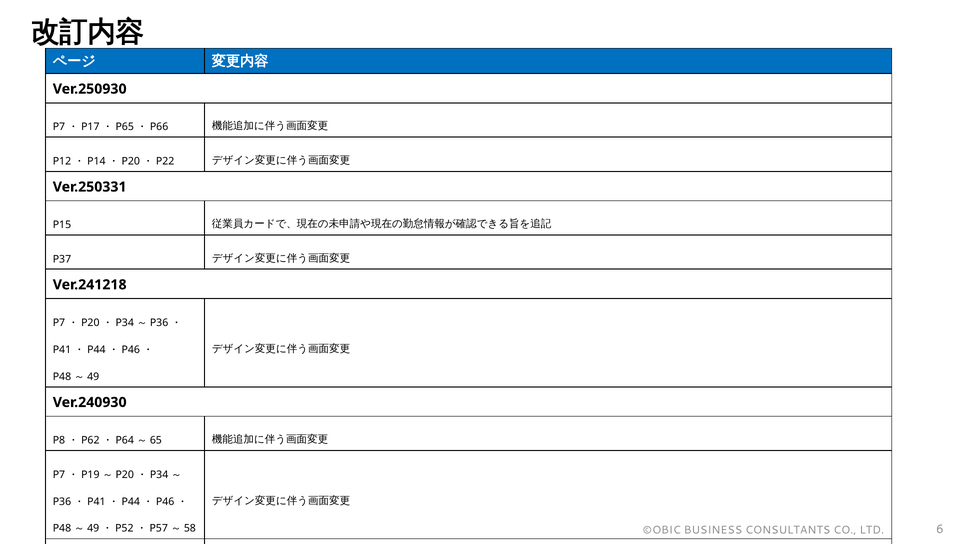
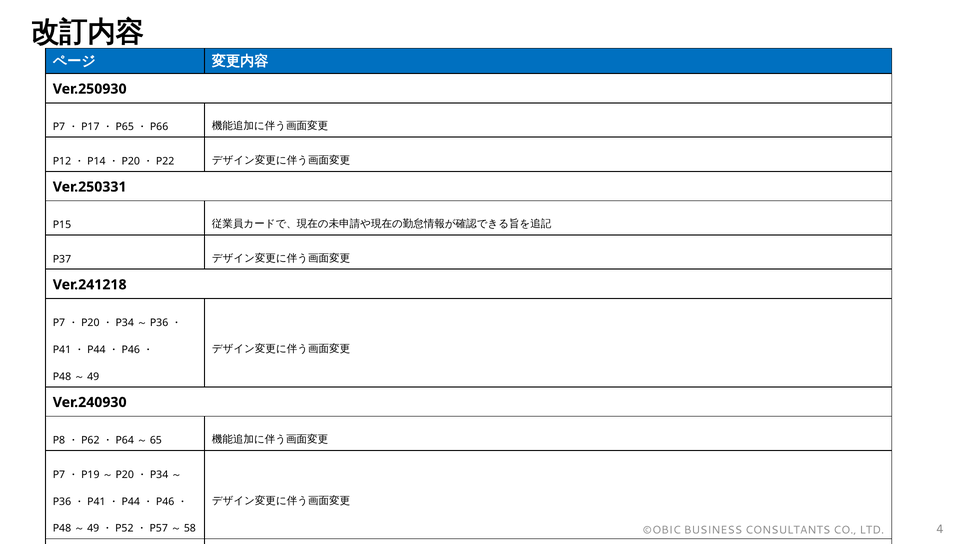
6: 6 -> 4 (940, 529)
